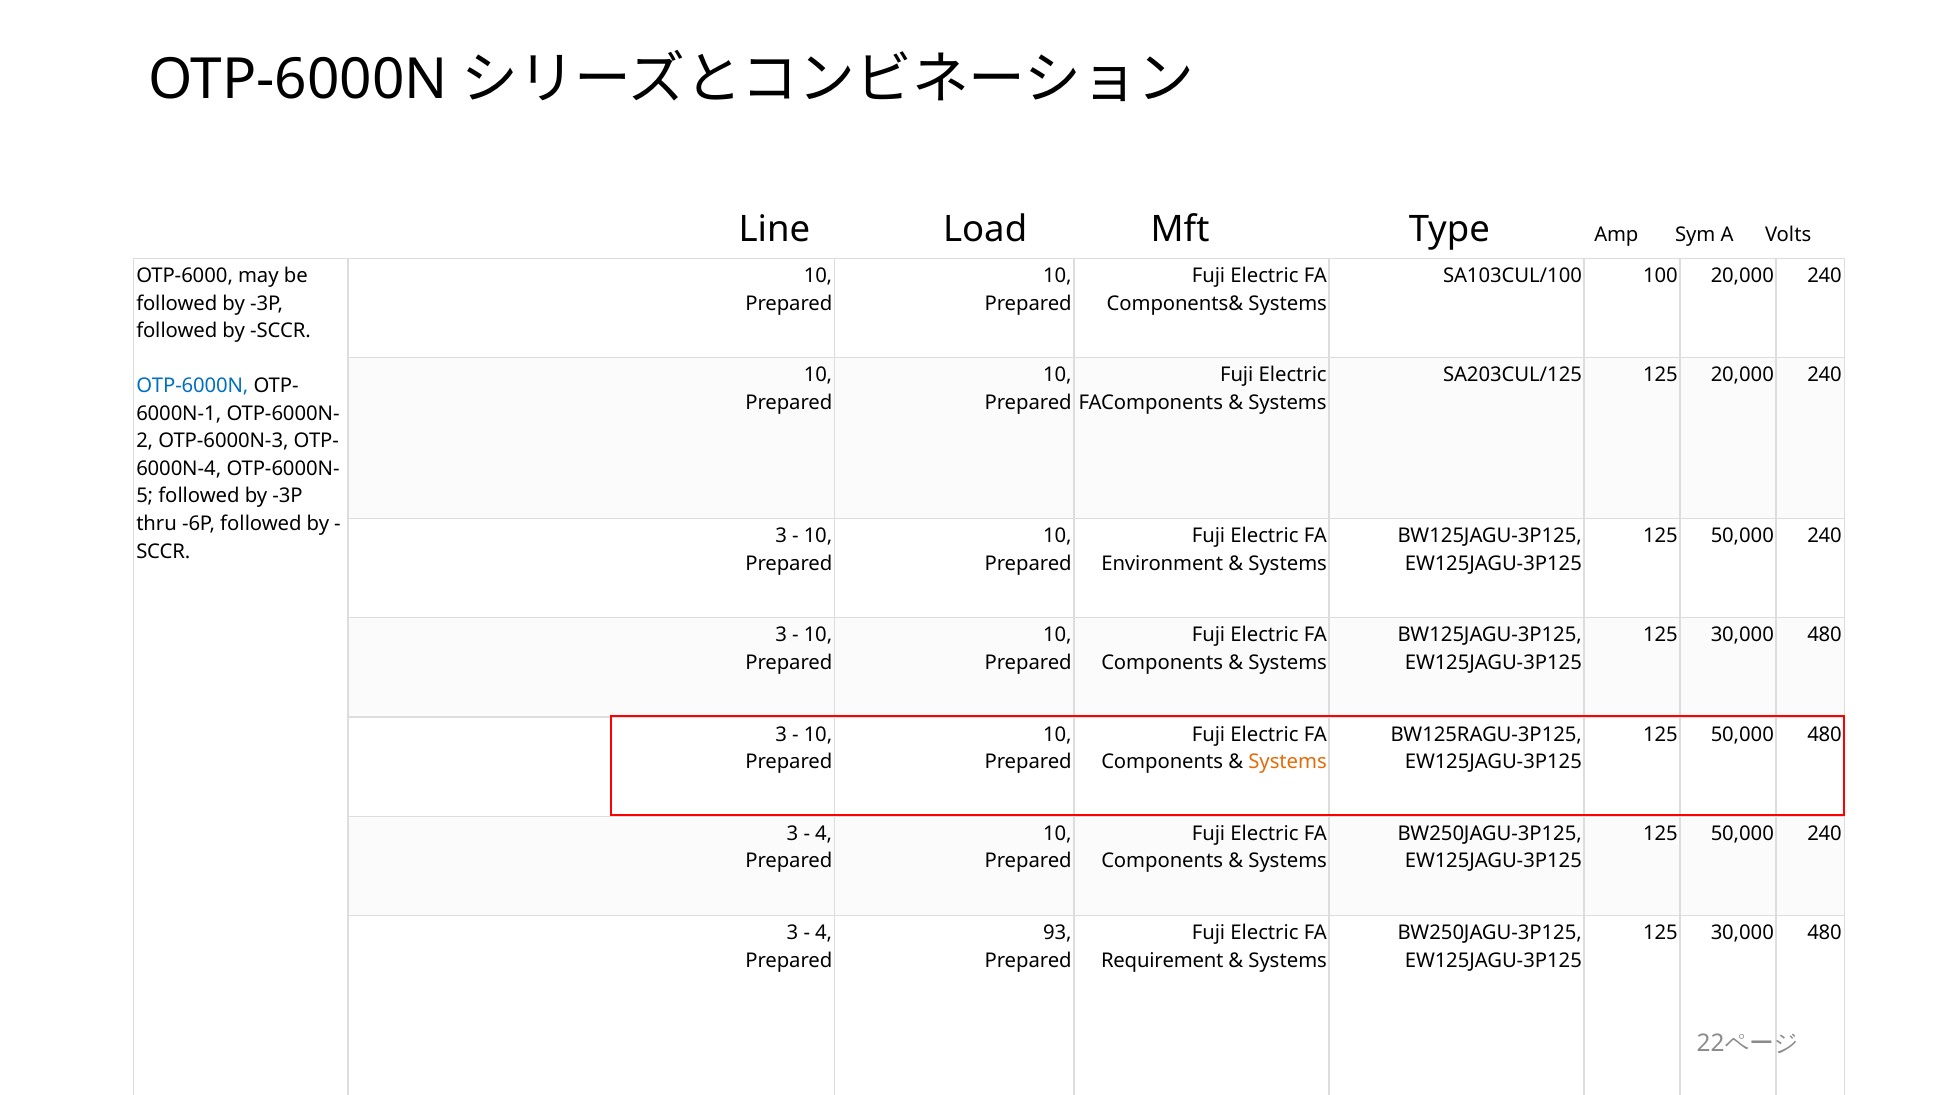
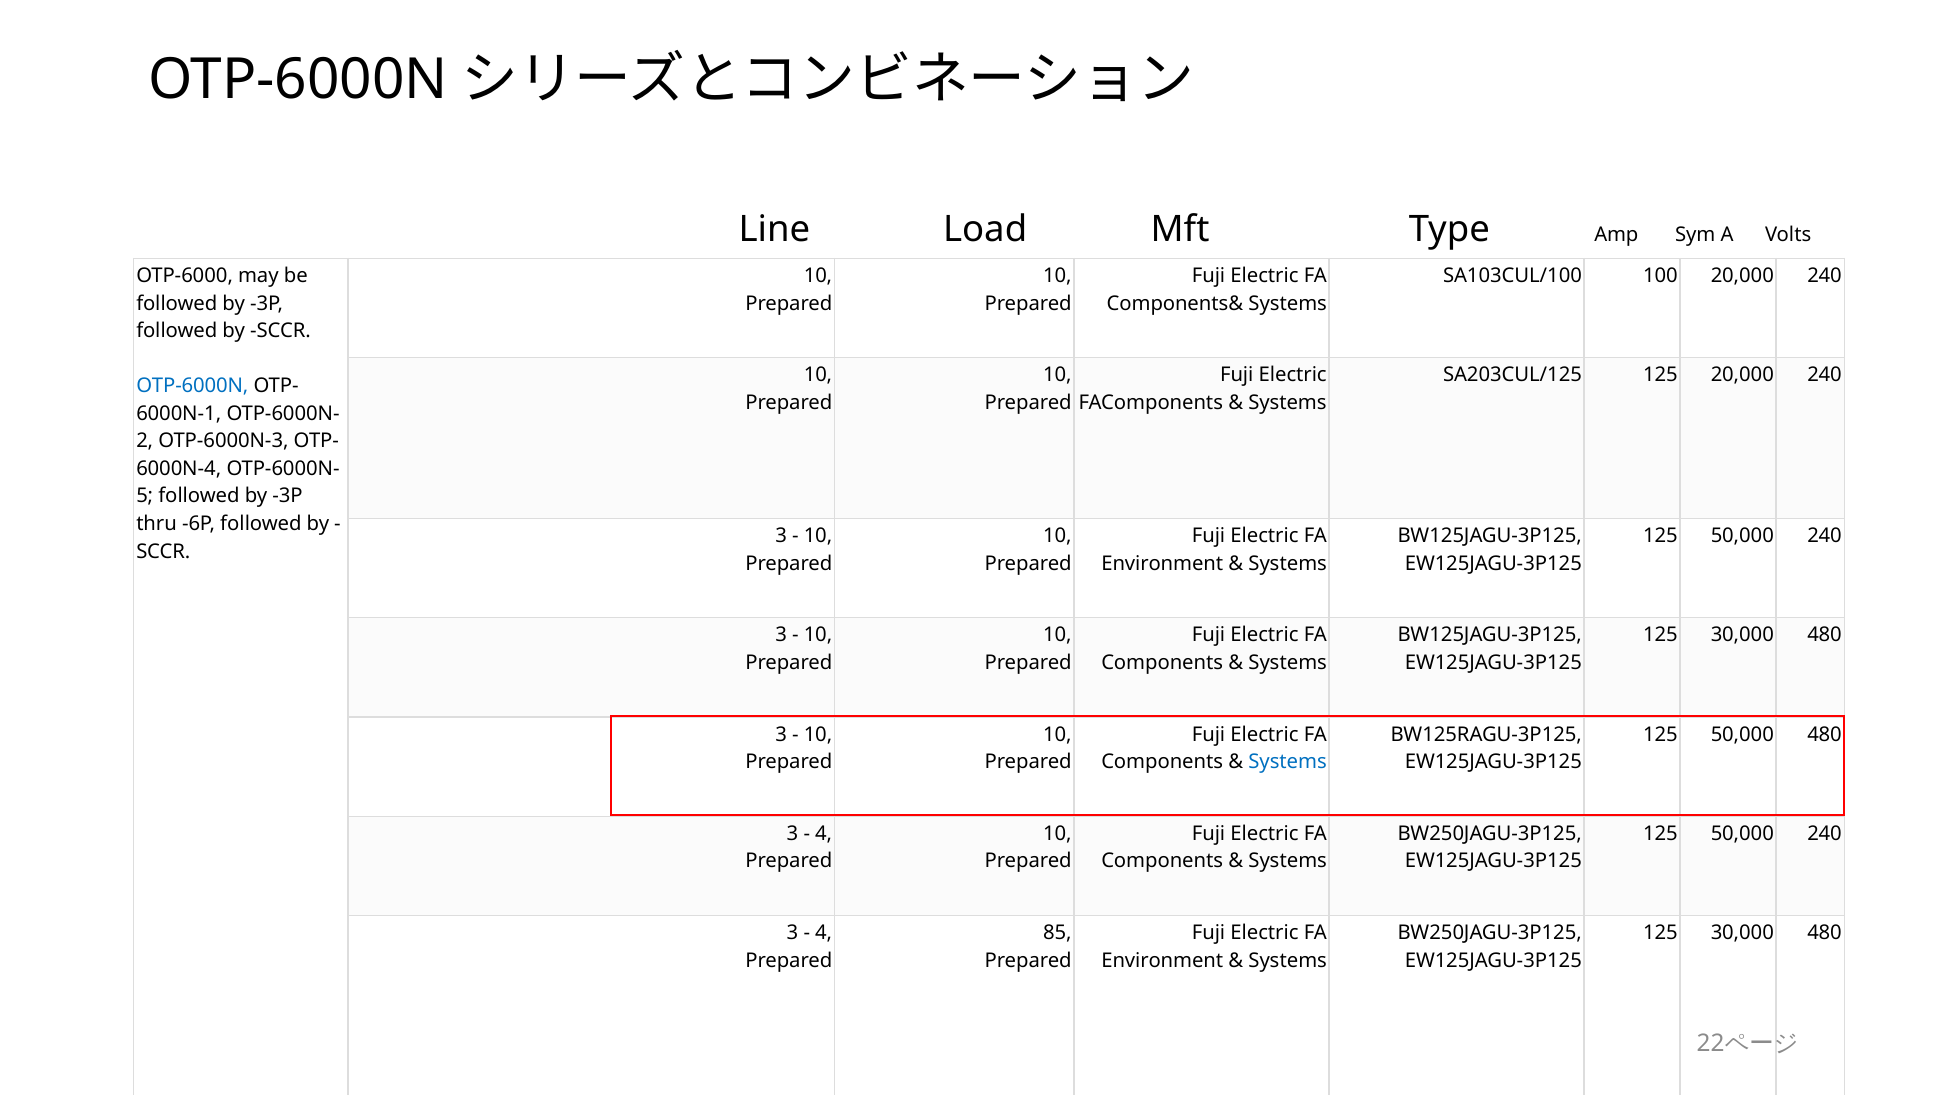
Systems colour: orange -> blue (1288, 762)
93: 93 -> 85 (1057, 933)
Requirement: Requirement -> Environment (1162, 961)
